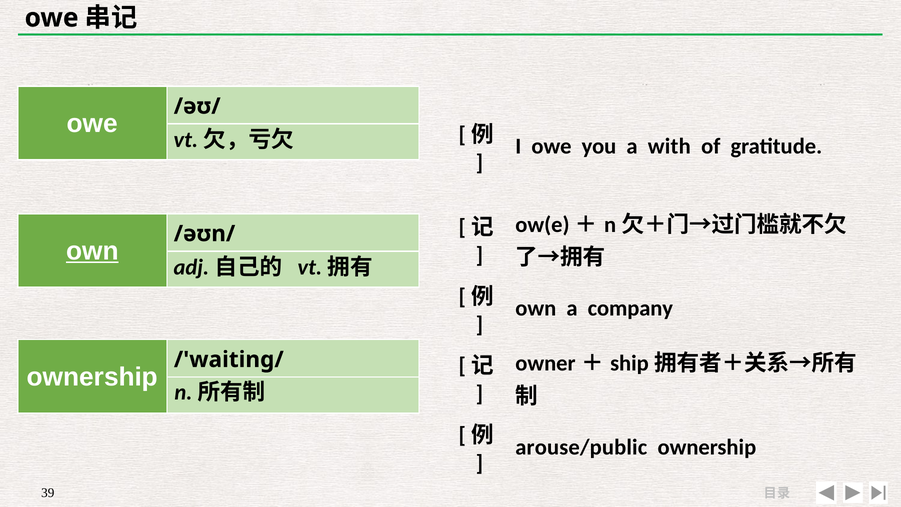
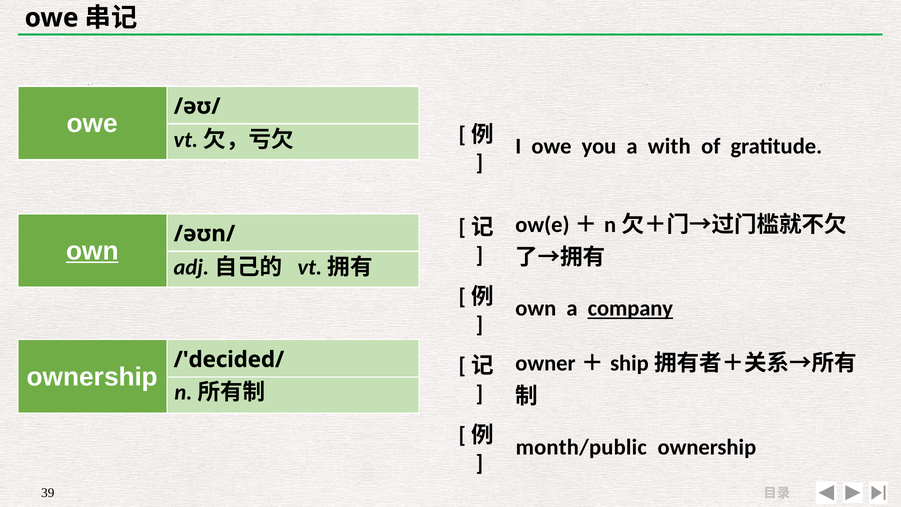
company underline: none -> present (630, 308)
/'waiting/: /'waiting/ -> /'decided/ (229, 359)
arouse/public: arouse/public -> month/public (581, 447)
